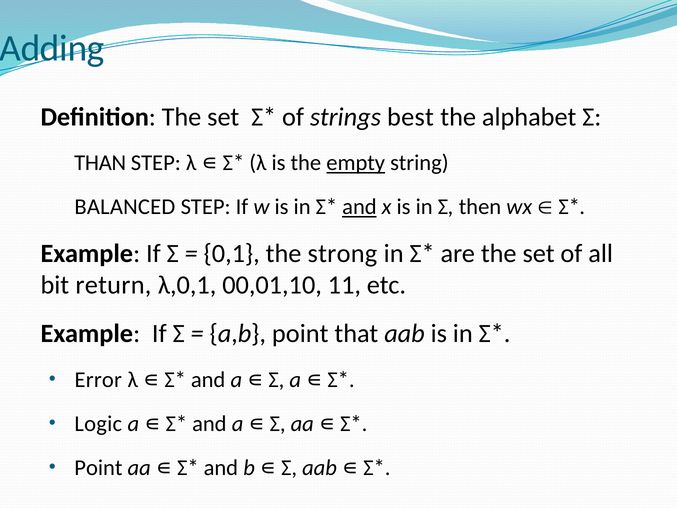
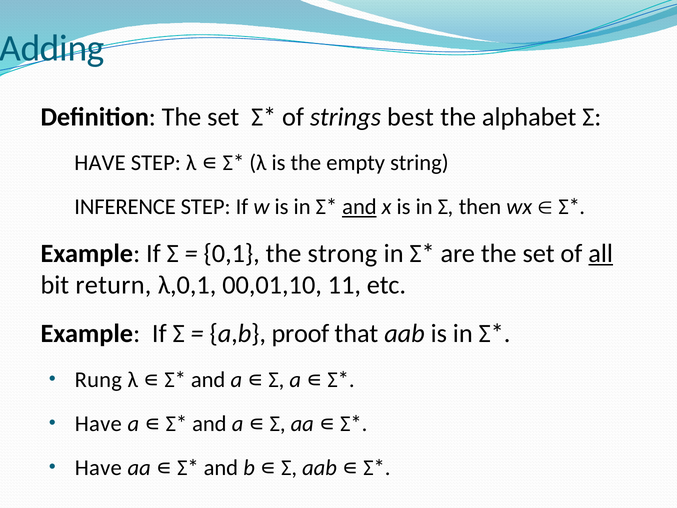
THAN: THAN -> HAVE (100, 163)
empty underline: present -> none (356, 163)
BALANCED: BALANCED -> INFERENCE (125, 207)
all underline: none -> present (601, 253)
a,b point: point -> proof (300, 334)
Error: Error -> Rung (98, 380)
Logic: Logic -> Have (98, 424)
Point: Point -> Have (98, 468)
